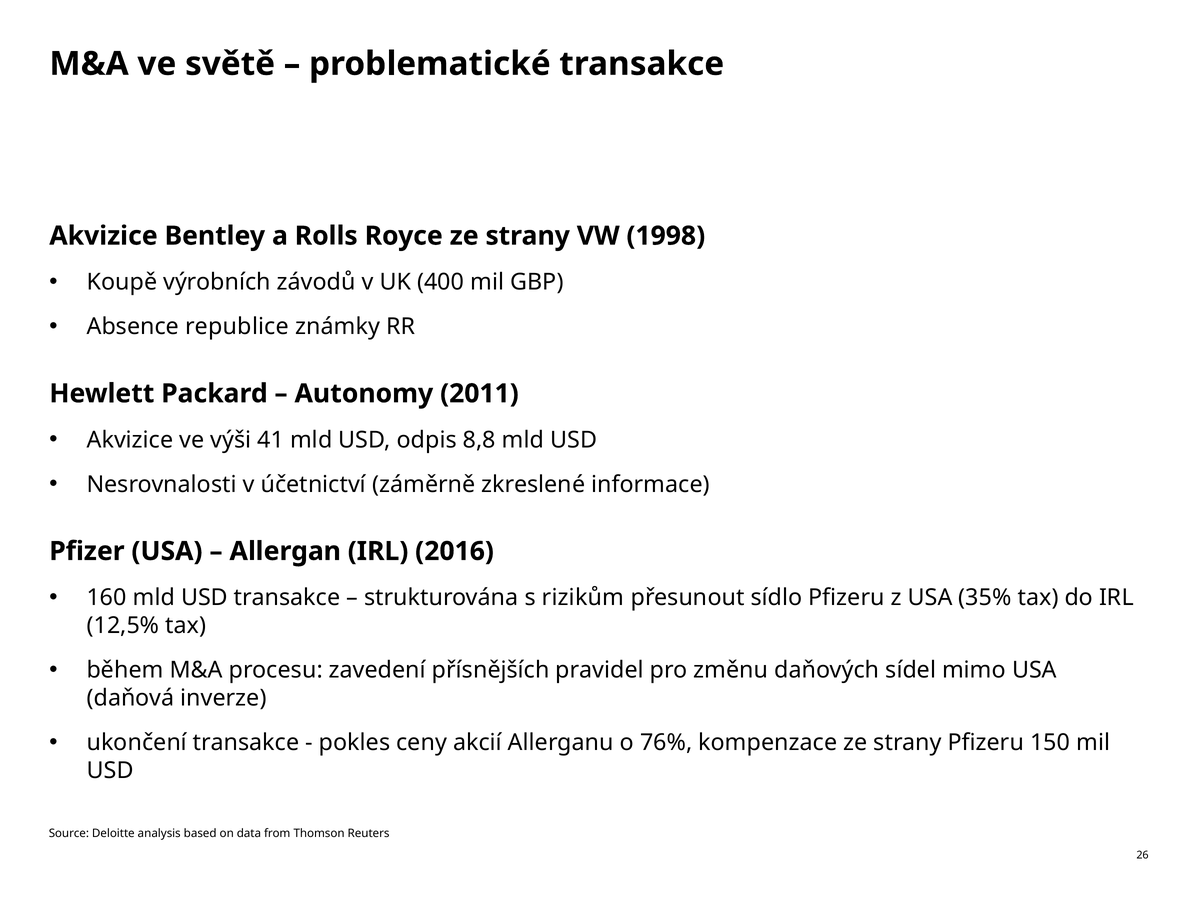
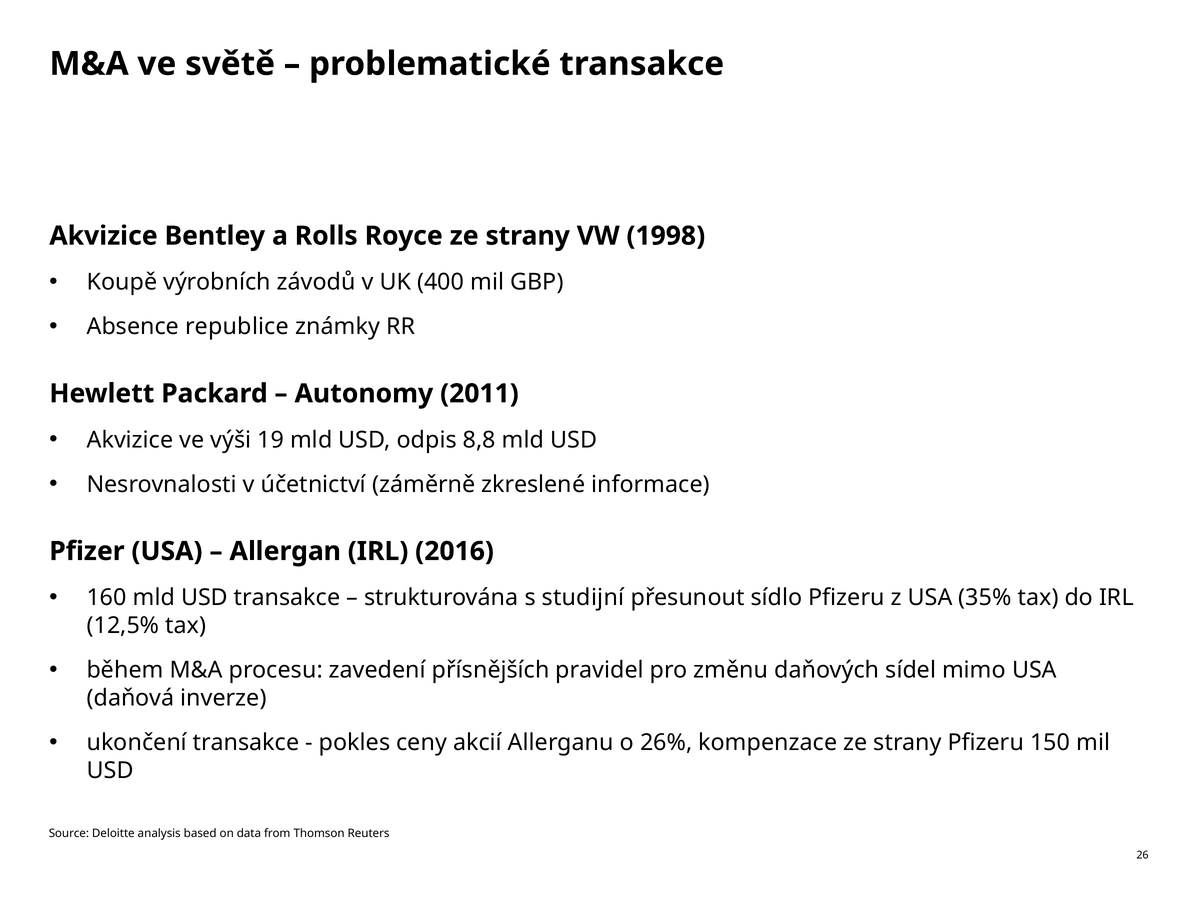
41: 41 -> 19 (271, 440)
rizikům: rizikům -> studijní (583, 598)
76%: 76% -> 26% (666, 743)
